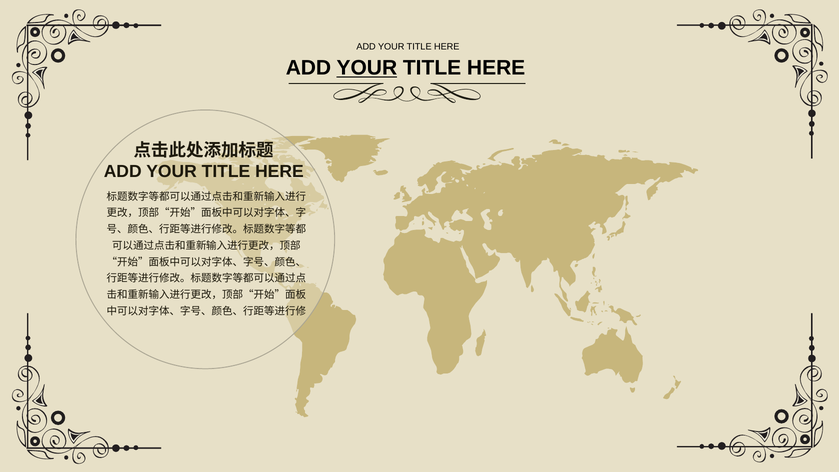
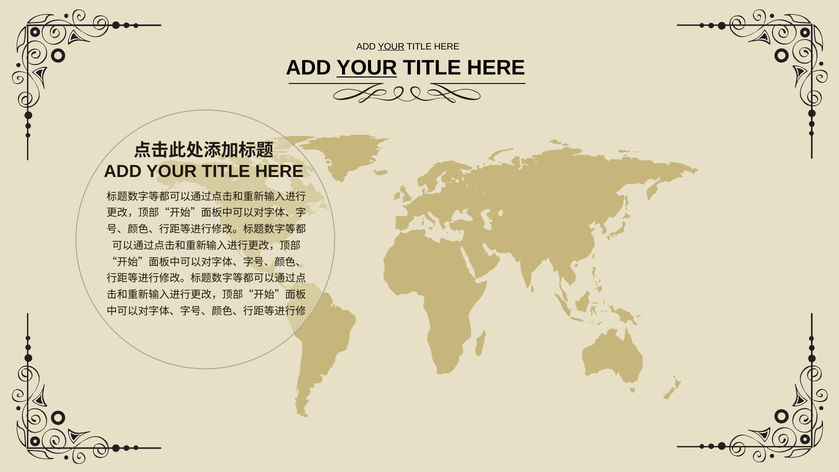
YOUR underline: none -> present (391, 46)
